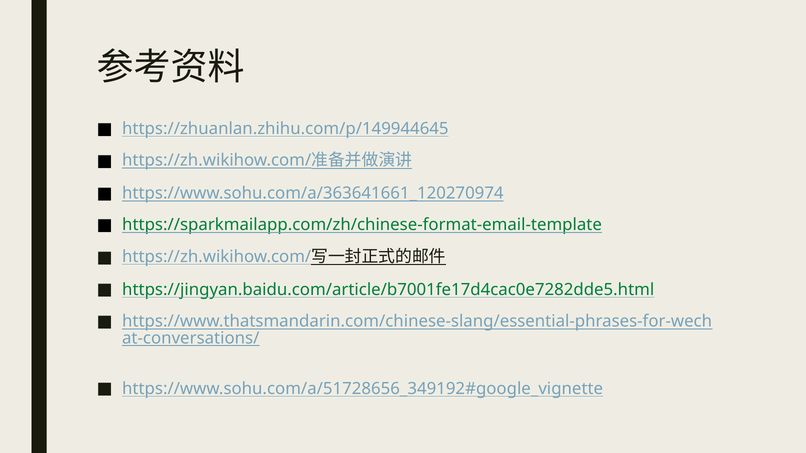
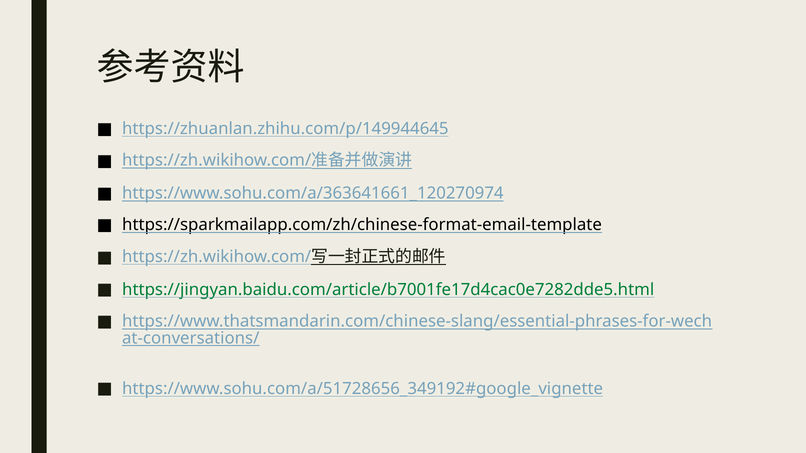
https://sparkmailapp.com/zh/chinese-format-email-template colour: green -> black (362, 225)
